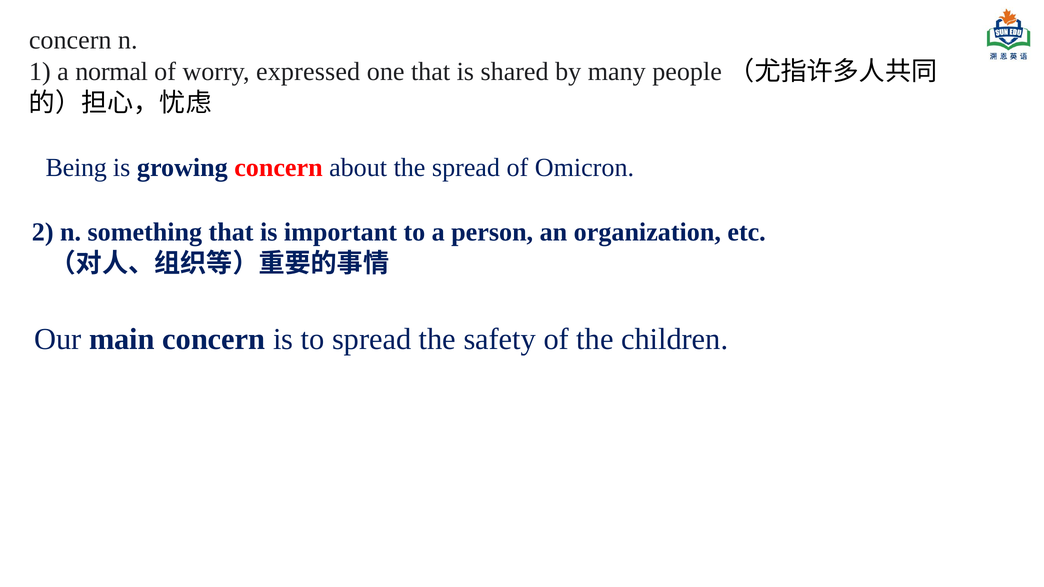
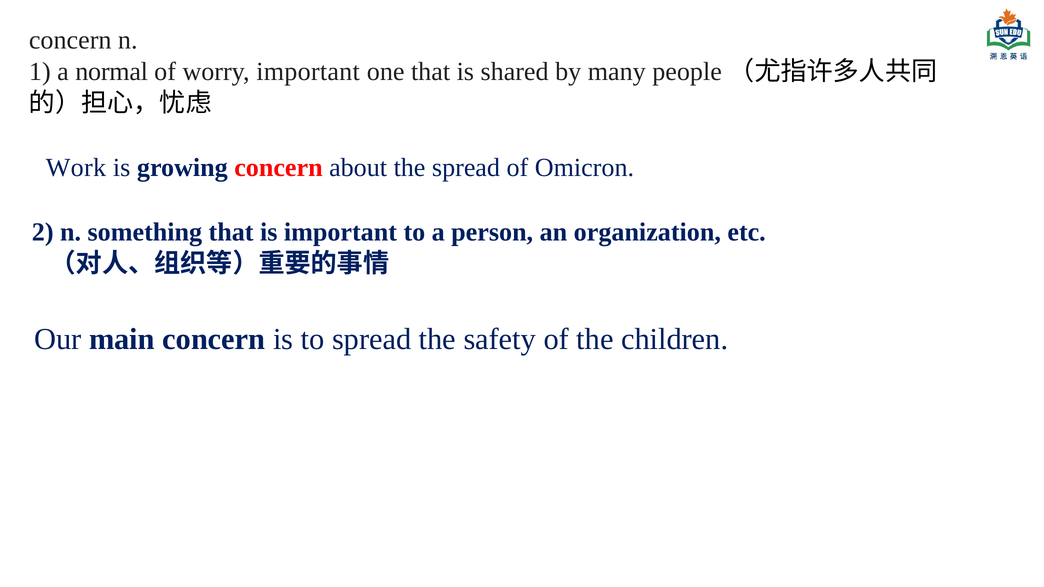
worry expressed: expressed -> important (308, 72)
Being: Being -> Work (76, 168)
